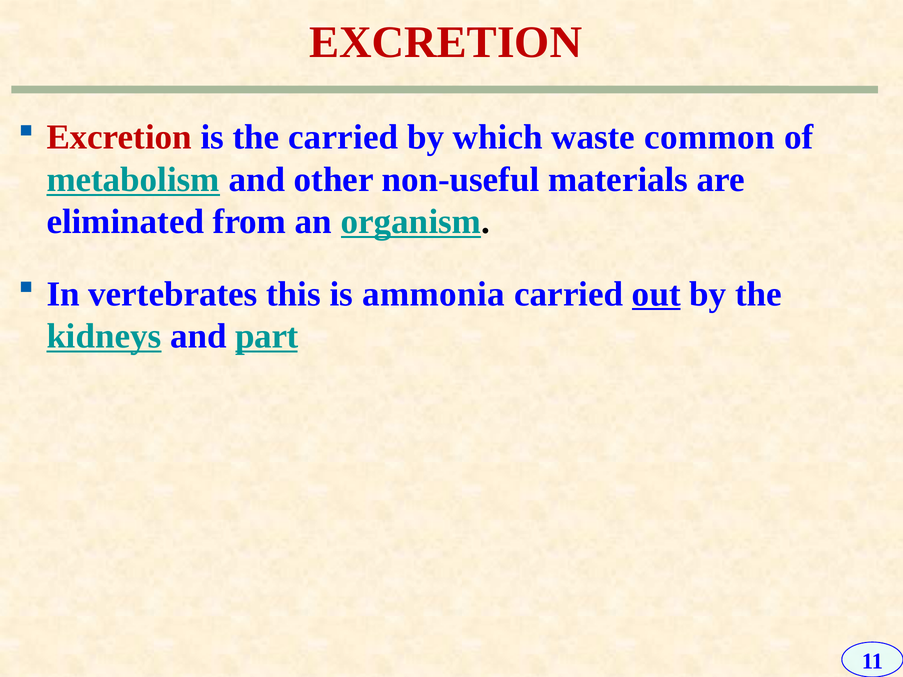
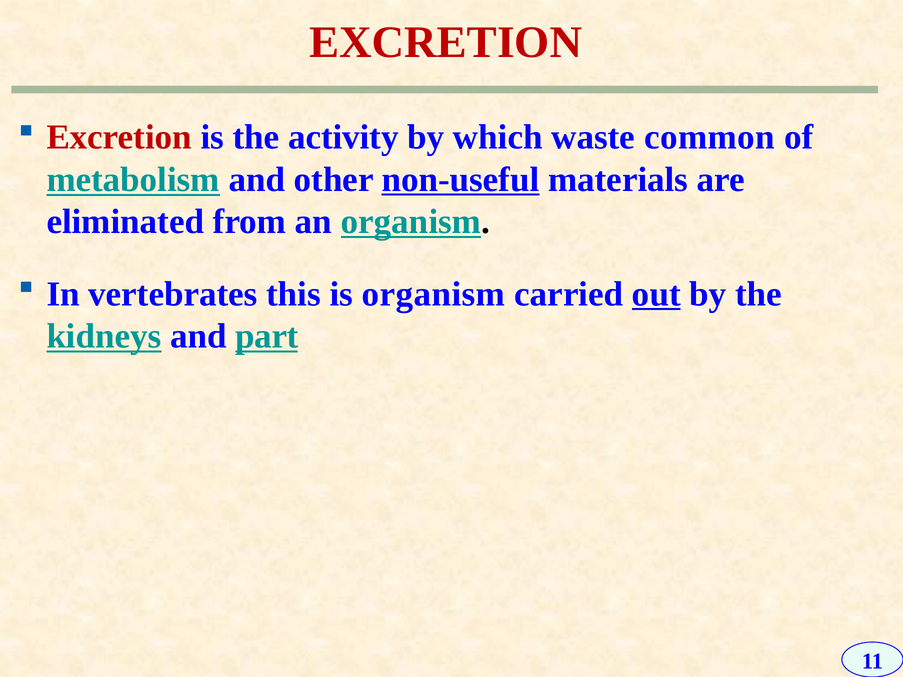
the carried: carried -> activity (343, 137)
non-useful underline: none -> present (461, 180)
is ammonia: ammonia -> organism (433, 294)
